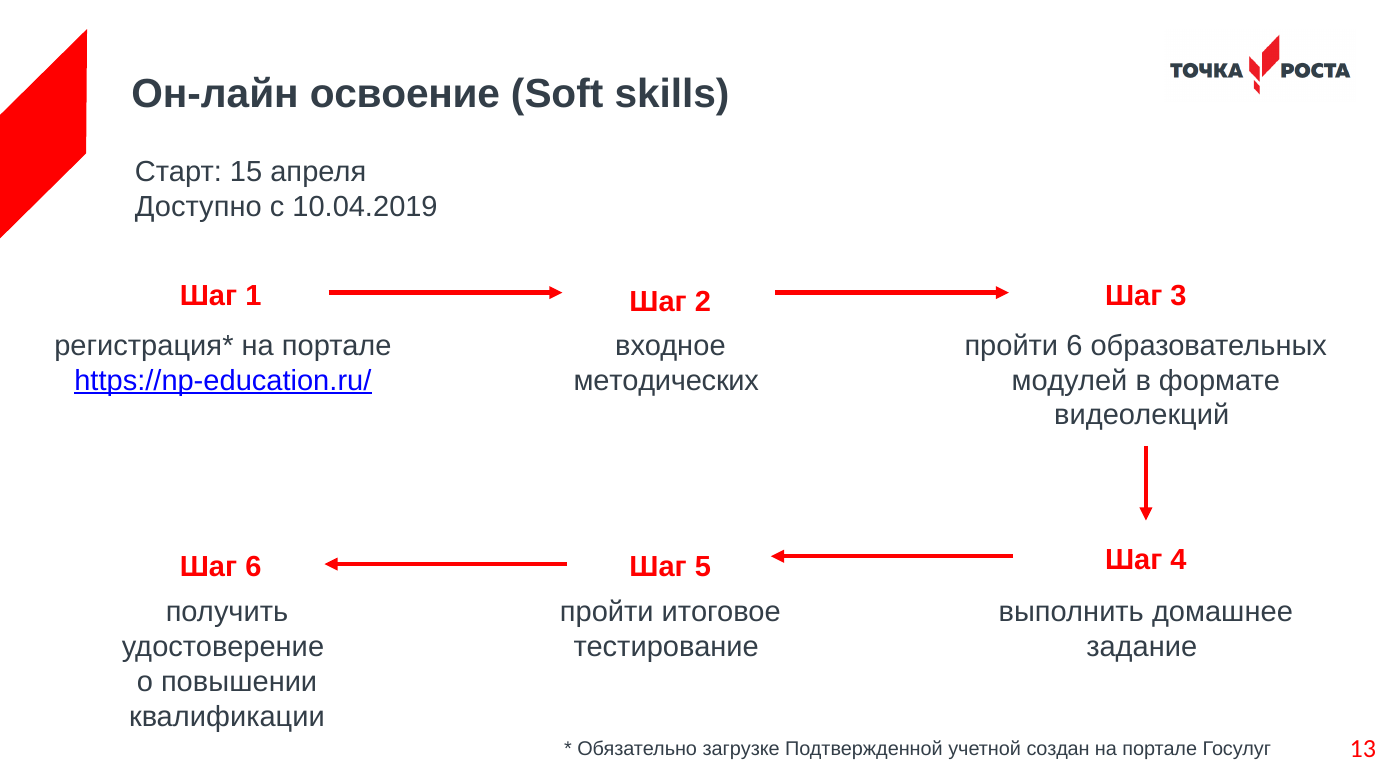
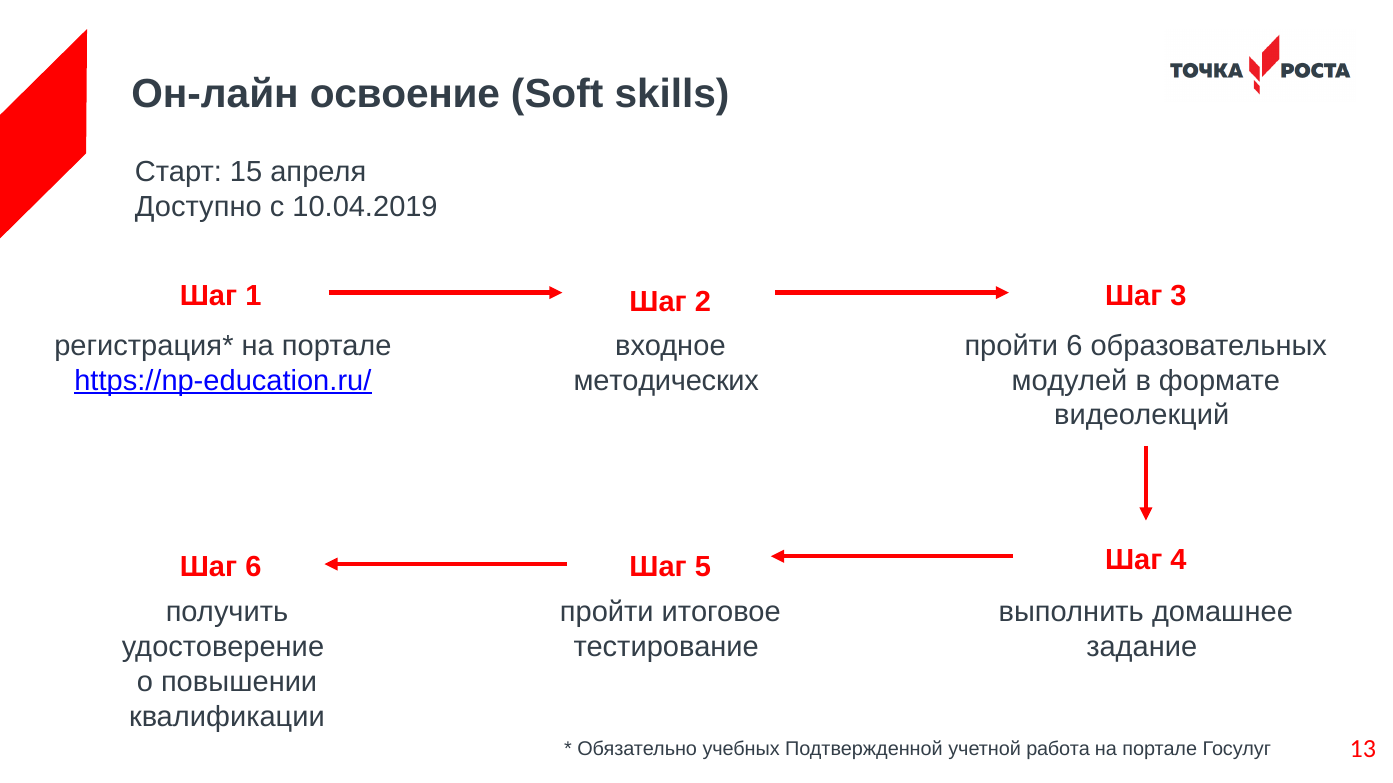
загрузке: загрузке -> учебных (741, 750)
создан: создан -> работа (1058, 750)
